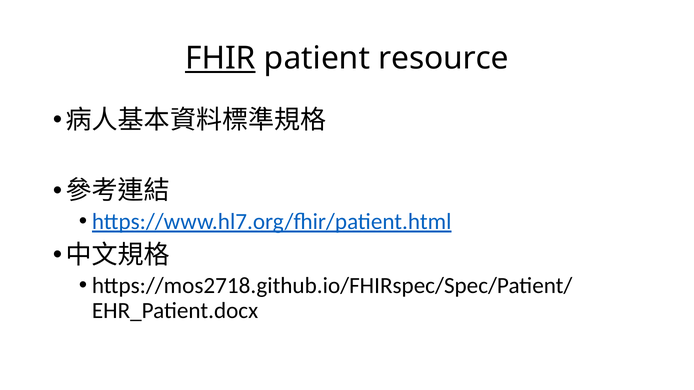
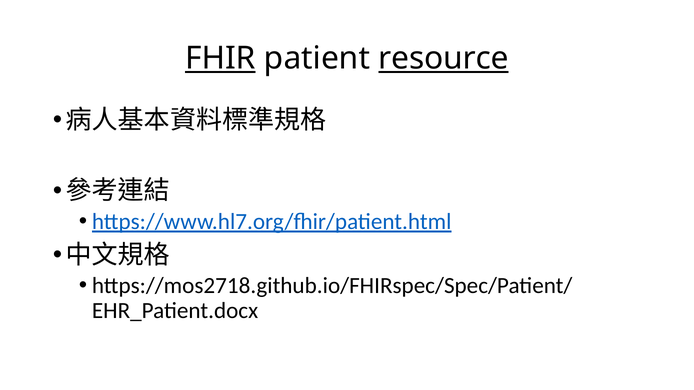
resource underline: none -> present (444, 58)
